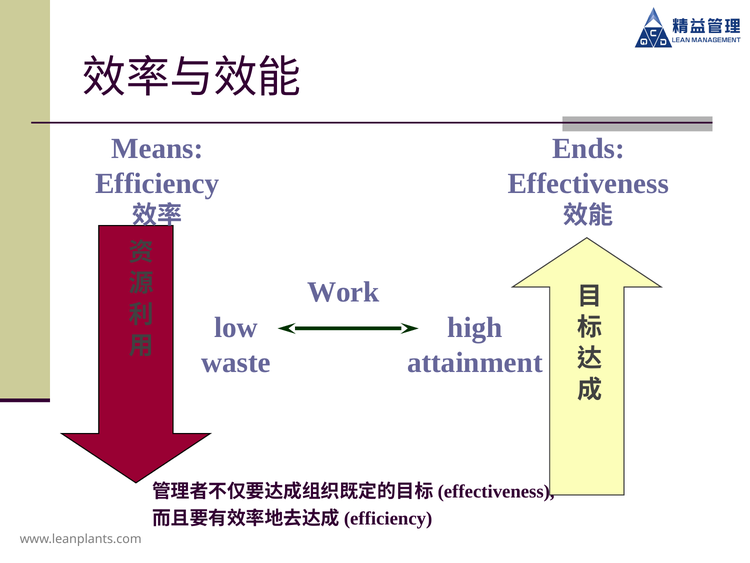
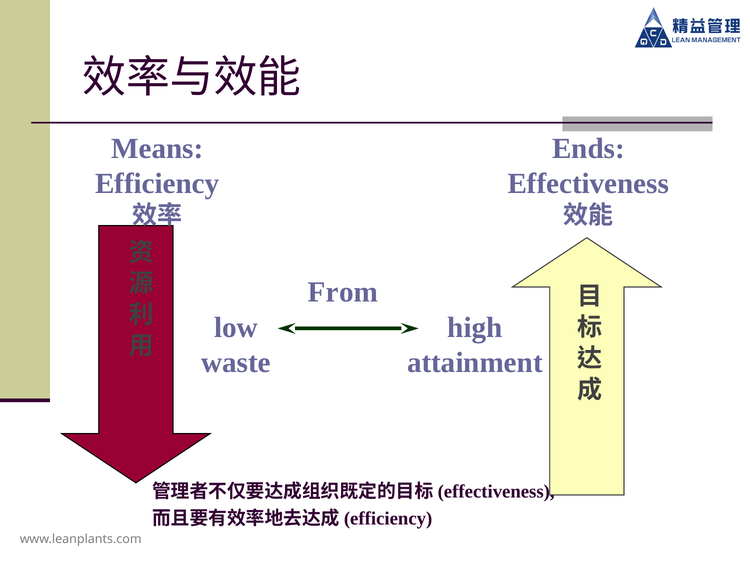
Work: Work -> From (343, 292)
